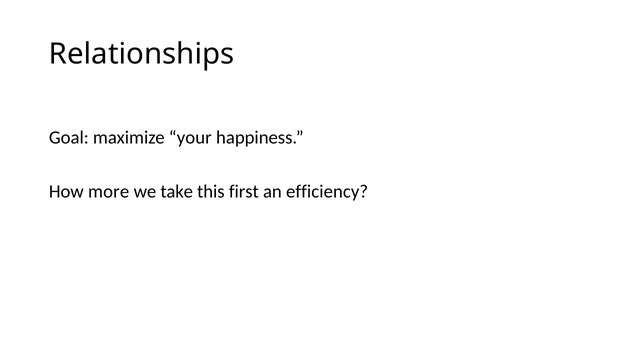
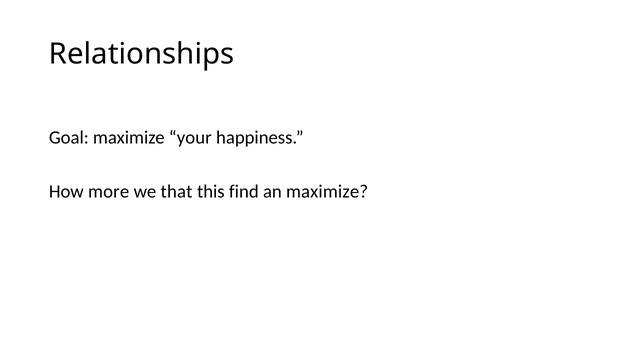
take: take -> that (177, 192)
first: first -> find (244, 192)
an efficiency: efficiency -> maximize (327, 192)
